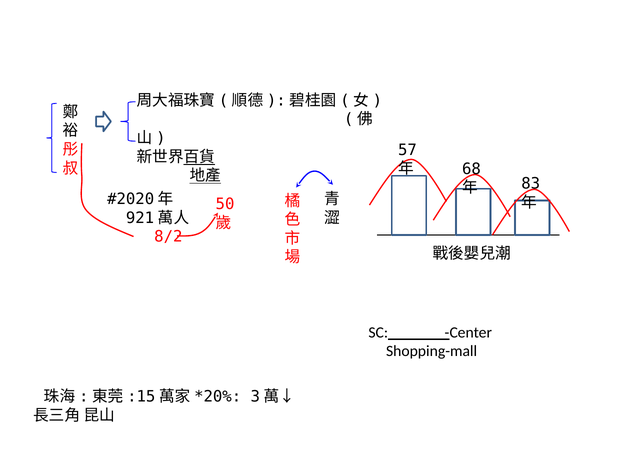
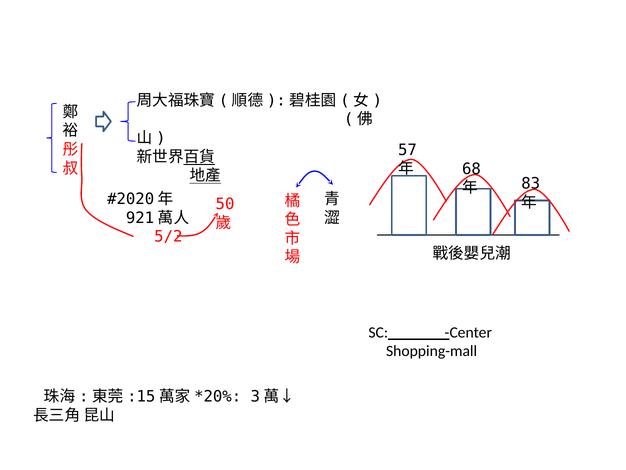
8/2: 8/2 -> 5/2 (168, 237)
